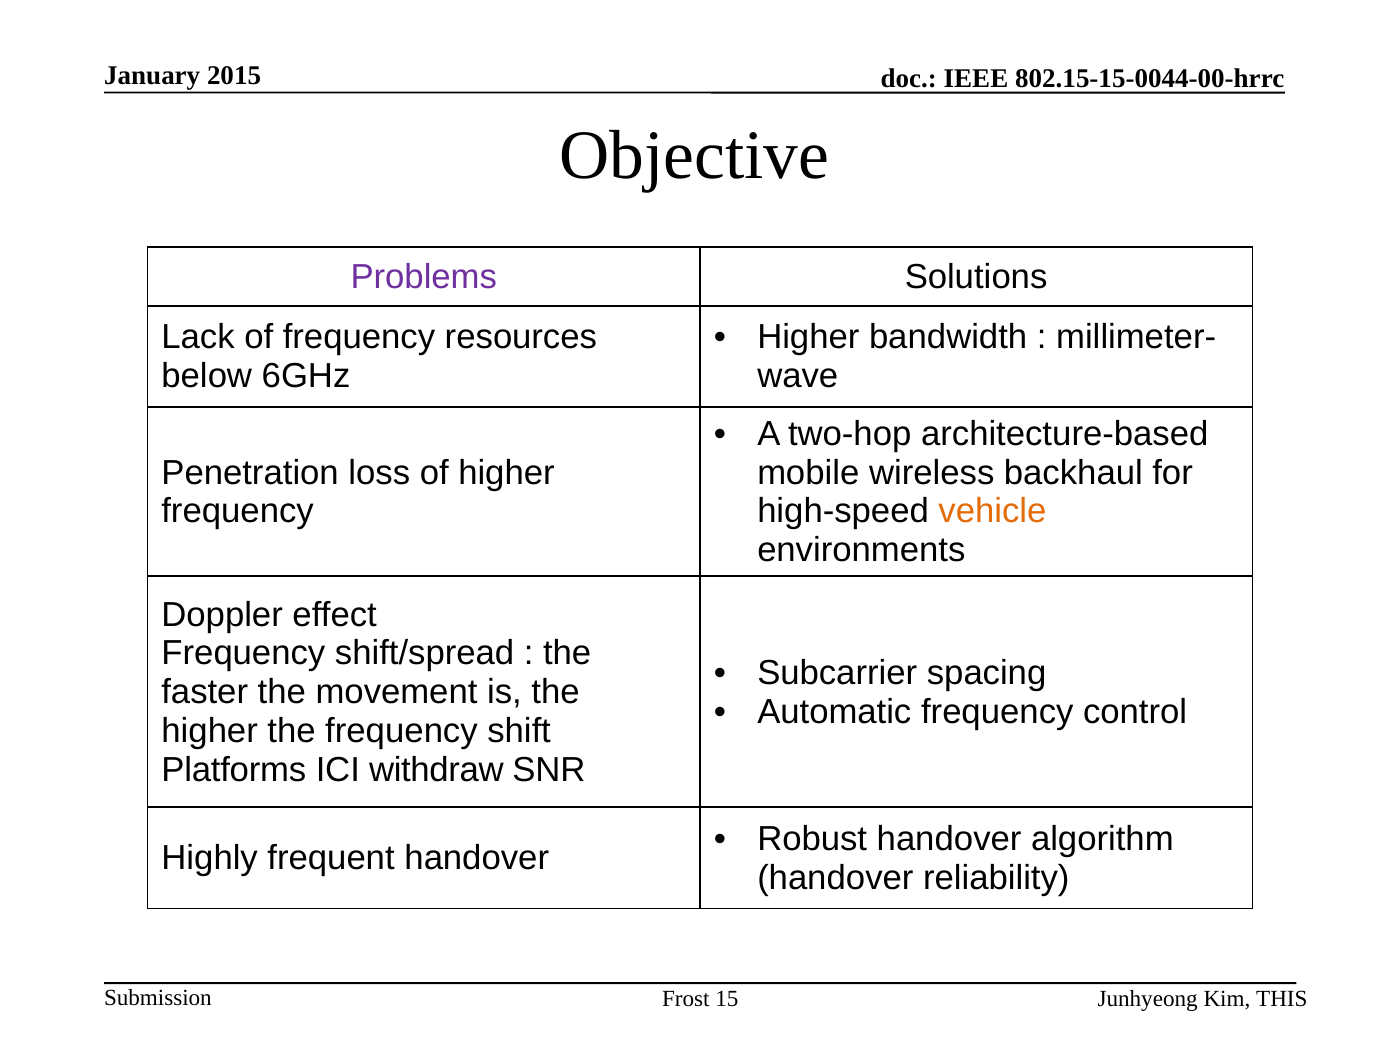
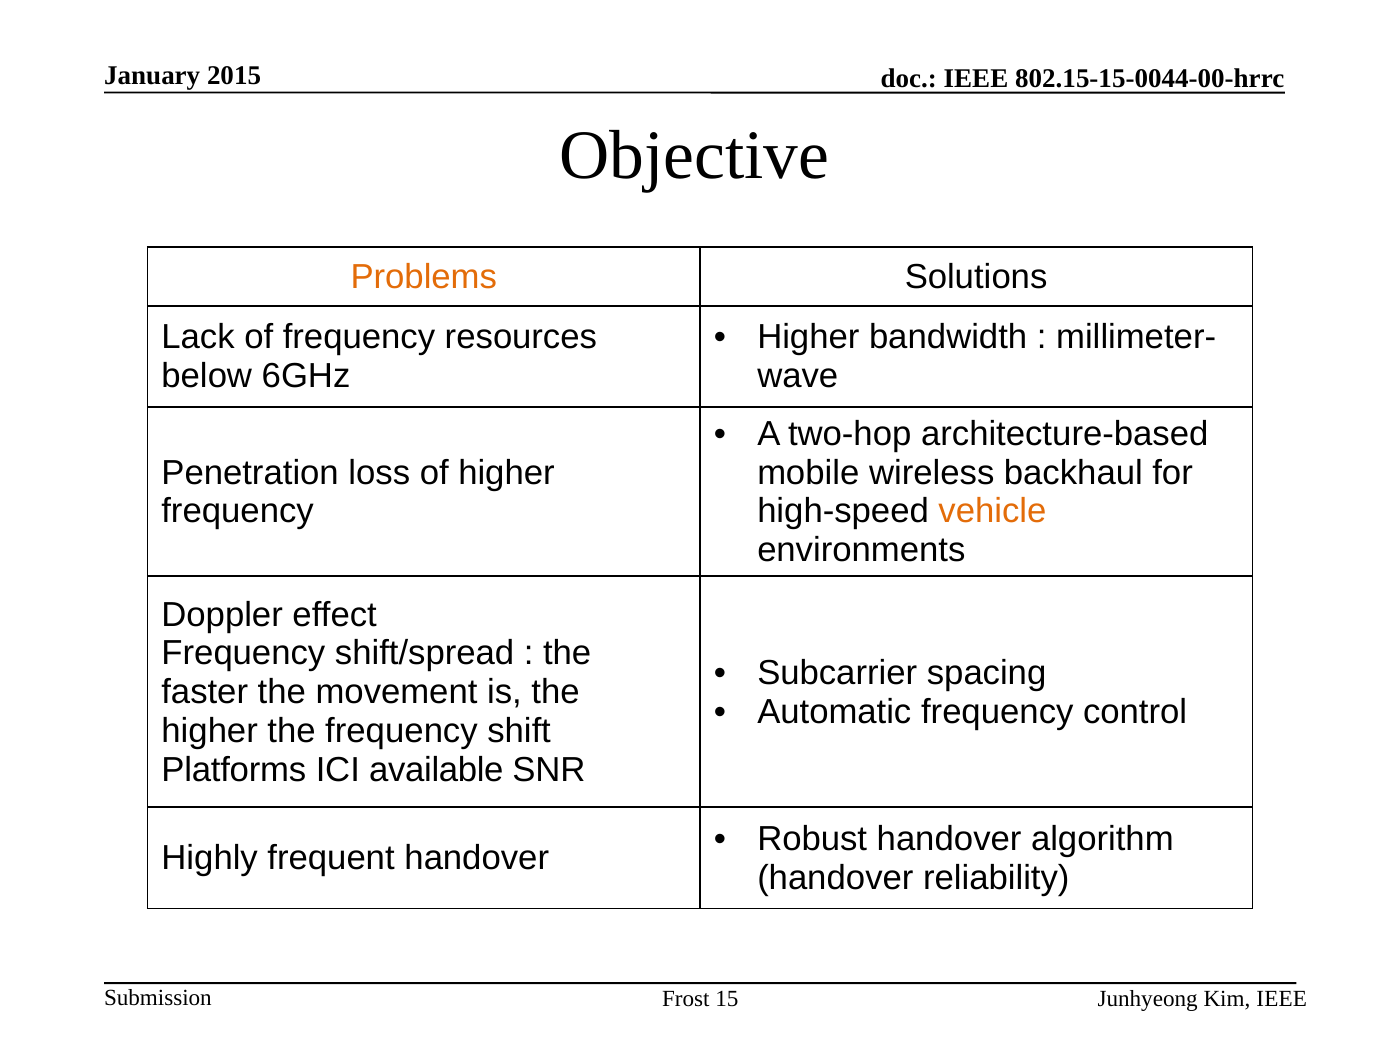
Problems colour: purple -> orange (424, 277)
withdraw: withdraw -> available (436, 771)
Kim THIS: THIS -> IEEE (1282, 999)
